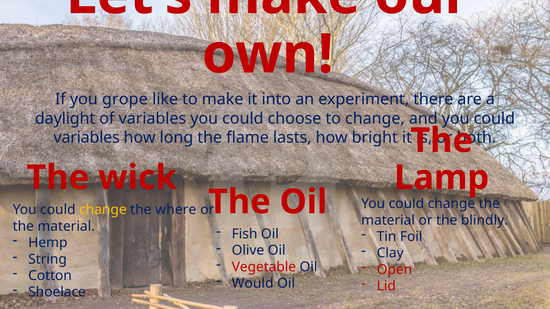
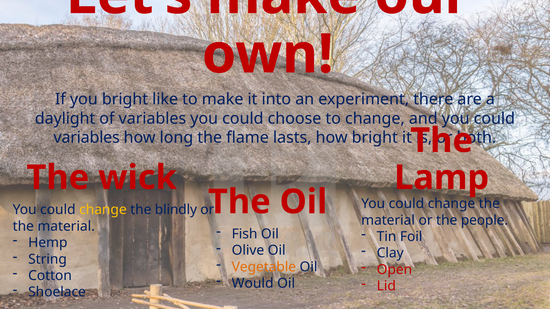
you grope: grope -> bright (125, 99)
where: where -> blindly (176, 210)
blindly: blindly -> people (484, 220)
Vegetable colour: red -> orange (264, 267)
